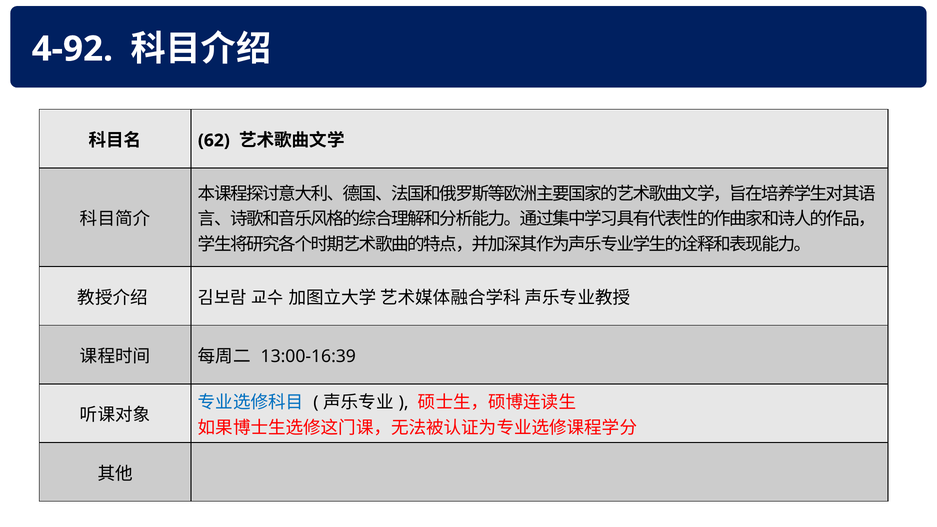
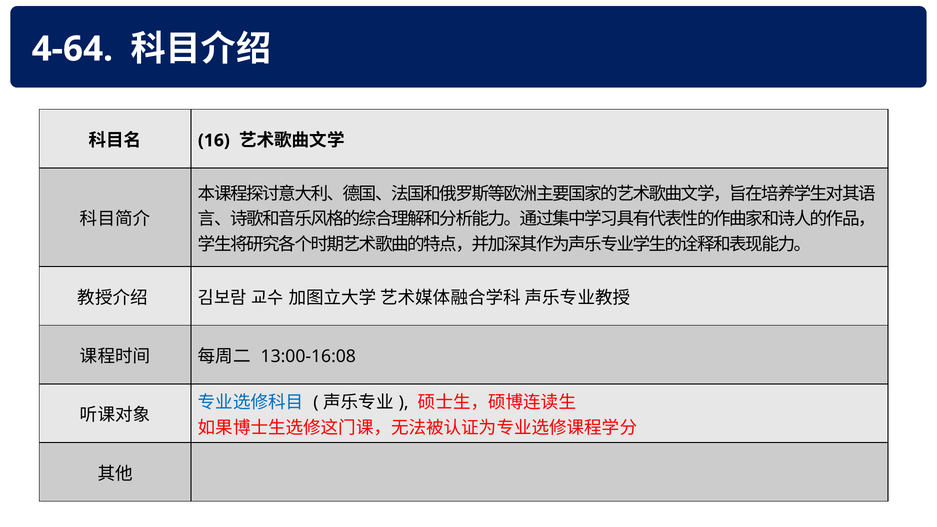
4-92: 4-92 -> 4-64 (72, 49)
62: 62 -> 16 (214, 140)
13:00-16:39: 13:00-16:39 -> 13:00-16:08 (308, 357)
